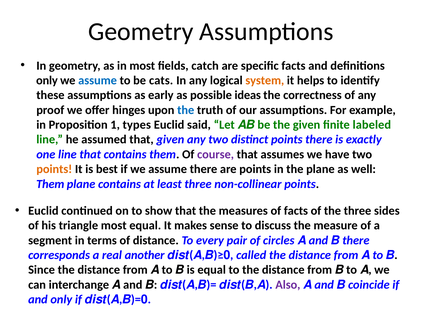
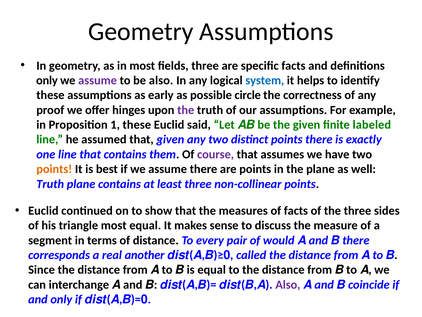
fields catch: catch -> three (205, 66)
assume colour: blue -> purple (98, 80)
be cats: cats -> also (161, 80)
system colour: orange -> blue (265, 80)
ideas: ideas -> circle (248, 95)
the colour: blue -> purple (186, 110)
1 types: types -> these (137, 125)
Them: Them -> Truth (50, 184)
circles: circles -> would (279, 240)
